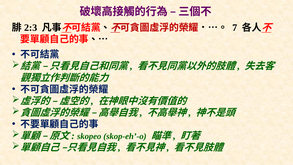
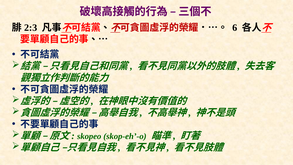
7: 7 -> 6 (235, 28)
